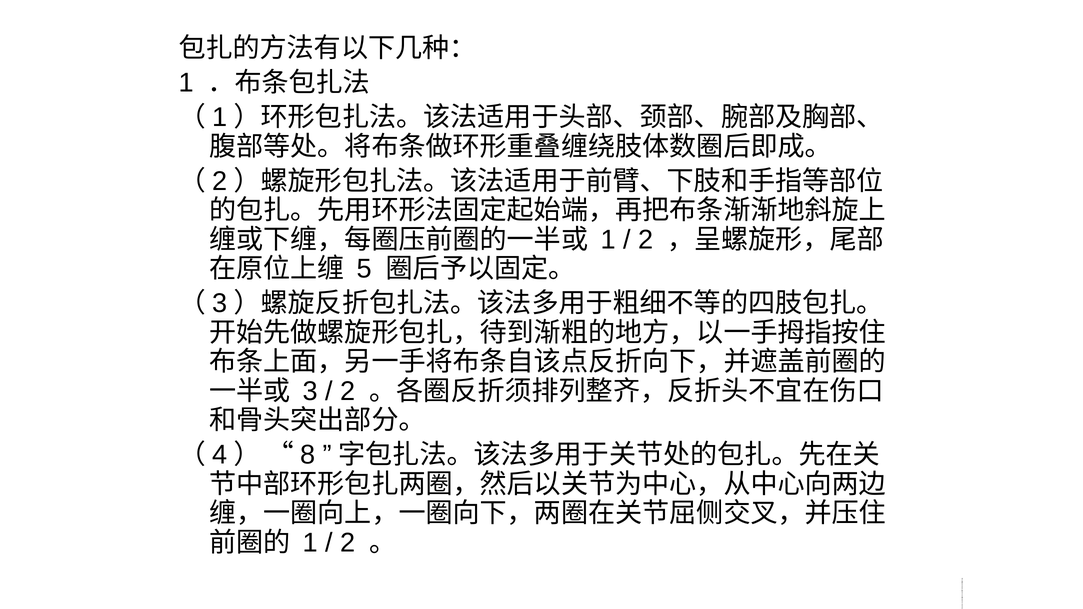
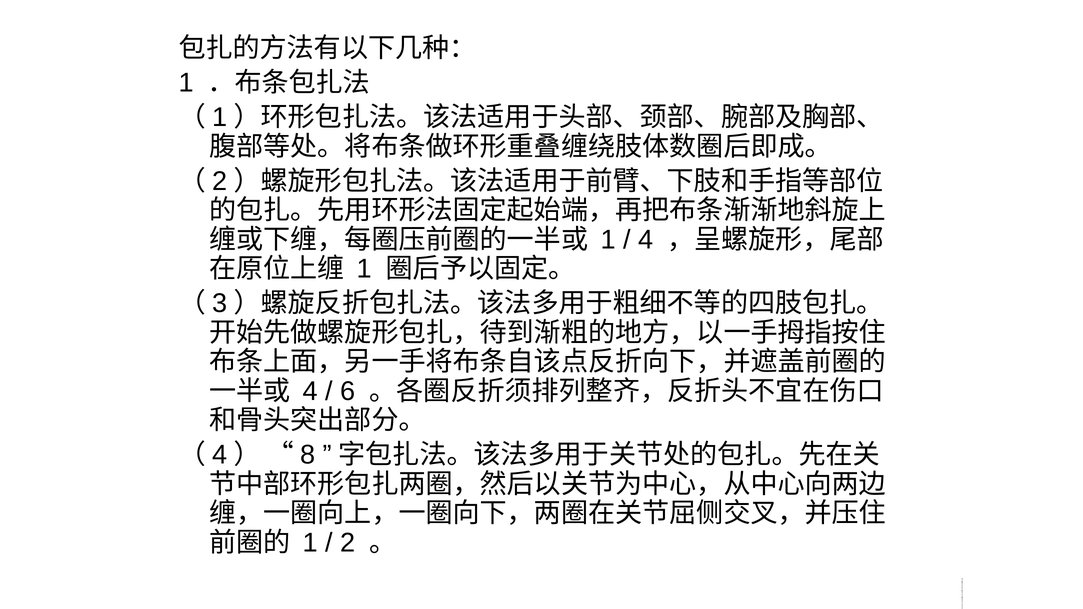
2: 2 -> 4 (646, 240)
5: 5 -> 1 (364, 269)
3: 3 -> 4 (310, 391)
2: 2 -> 6 (348, 391)
